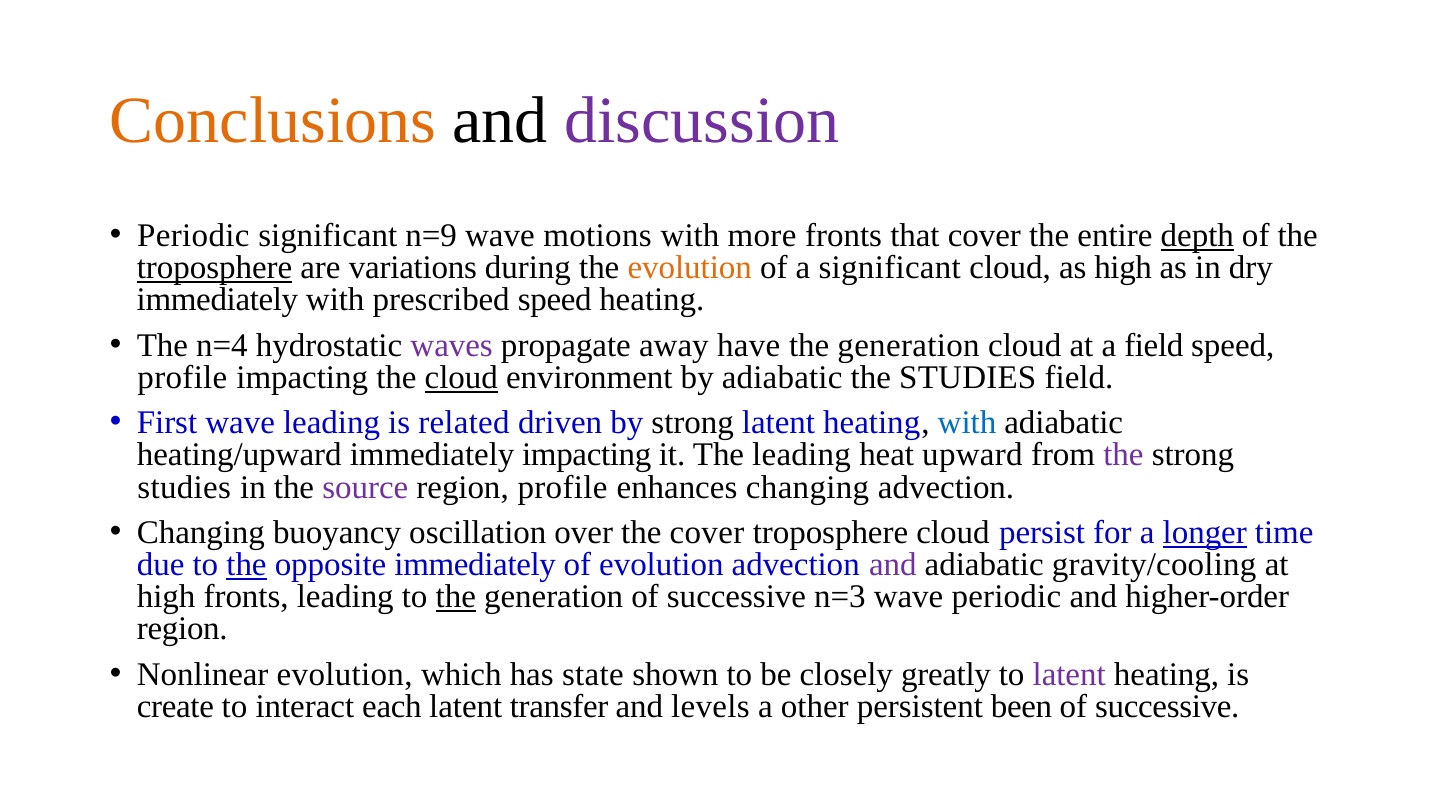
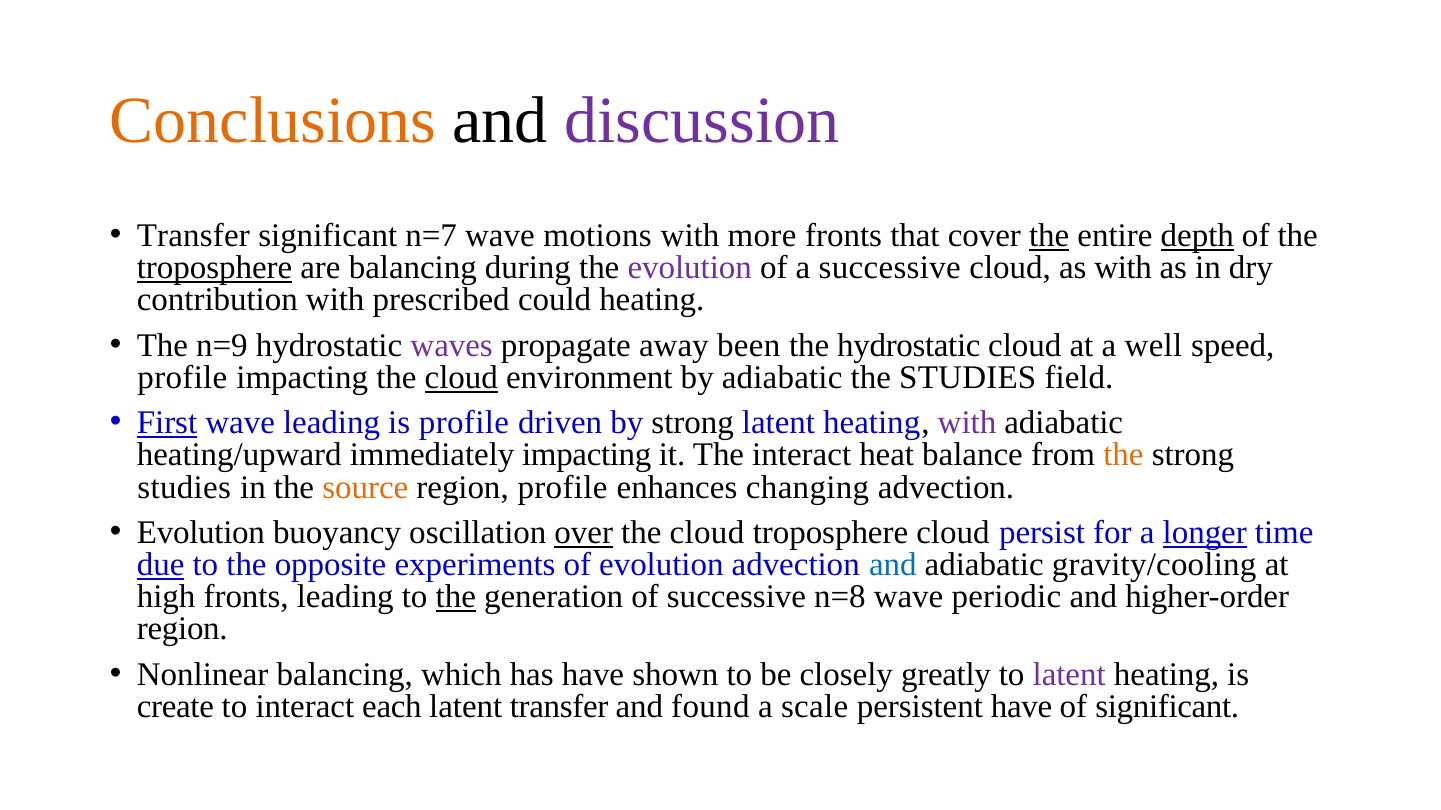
Periodic: Periodic -> Transfer (193, 236)
n=9: n=9 -> n=7 (431, 236)
the underline: none -> present (1049, 236)
are variations: variations -> balancing (413, 268)
evolution colour: orange -> purple (690, 268)
a significant: significant -> successive (890, 268)
as high: high -> with (1123, 268)
immediately: immediately -> contribution (217, 300)
prescribed speed: speed -> could (555, 300)
n=4: n=4 -> n=9 (222, 346)
have: have -> been (749, 346)
generation: generation -> hydrostatic (909, 346)
a field: field -> well (1153, 346)
First underline: none -> present (167, 423)
is related: related -> profile (464, 423)
with colour: blue -> purple (967, 423)
The leading: leading -> interact (802, 455)
upward: upward -> balance (973, 455)
the colour: purple -> orange (1123, 455)
source colour: purple -> orange (365, 487)
Changing: Changing -> Evolution (201, 533)
over underline: none -> present (584, 533)
cover: cover -> cloud (707, 533)
due underline: none -> present (161, 565)
the underline: present -> none (247, 565)
opposite immediately: immediately -> experiments (475, 565)
and colour: purple -> blue (893, 565)
n=3: n=3 -> n=8 (840, 597)
Nonlinear evolution: evolution -> balancing (345, 675)
has state: state -> have (593, 675)
levels: levels -> found (710, 707)
other: other -> scale (815, 707)
persistent been: been -> have (1022, 707)
successive: successive -> significant (1167, 707)
